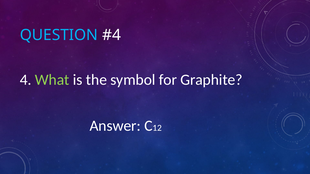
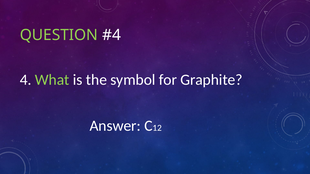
QUESTION colour: light blue -> light green (59, 35)
